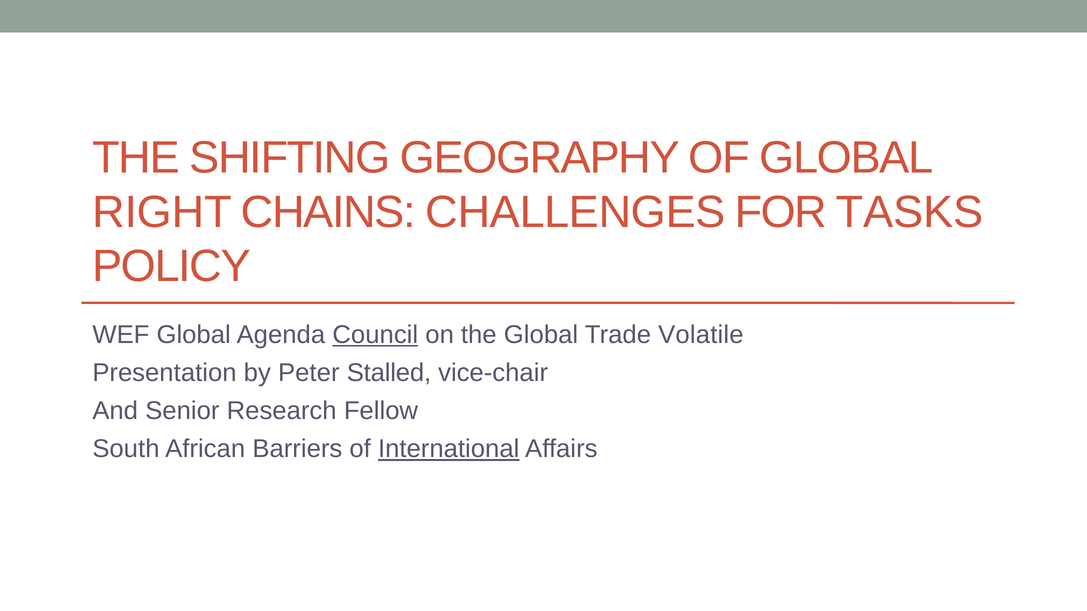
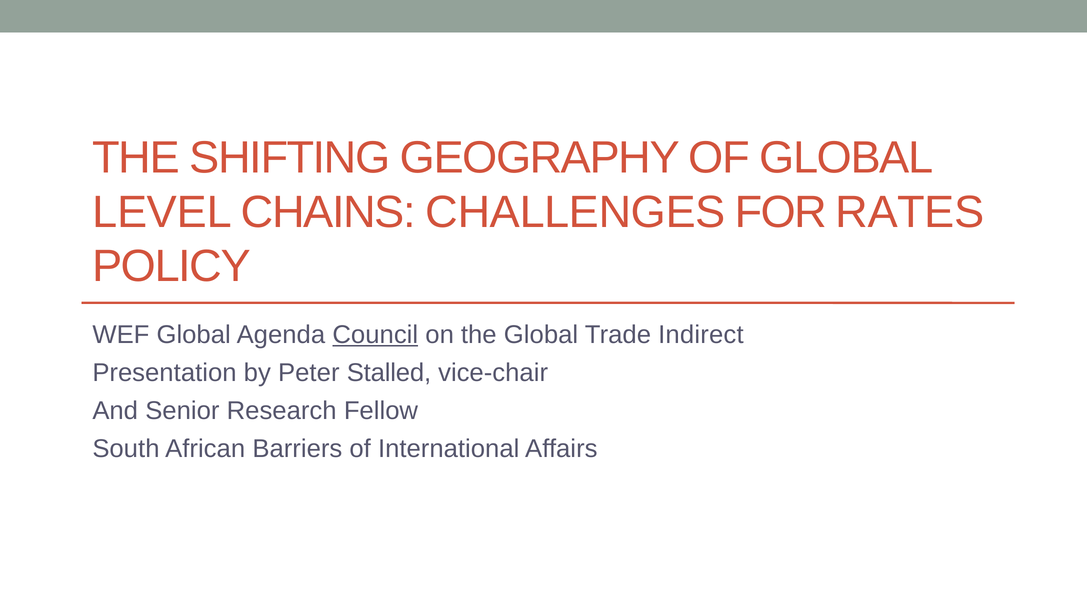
RIGHT: RIGHT -> LEVEL (162, 212)
TASKS: TASKS -> RATES (910, 212)
Volatile: Volatile -> Indirect (701, 335)
International underline: present -> none (449, 449)
